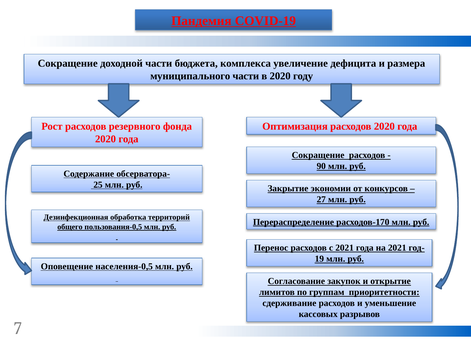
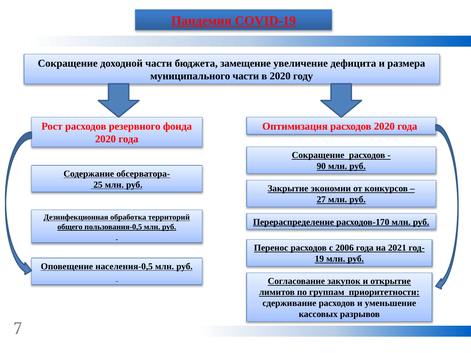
комплекса: комплекса -> замещение (246, 64)
с 2021: 2021 -> 2006 (345, 248)
